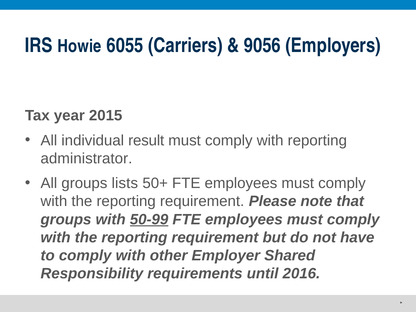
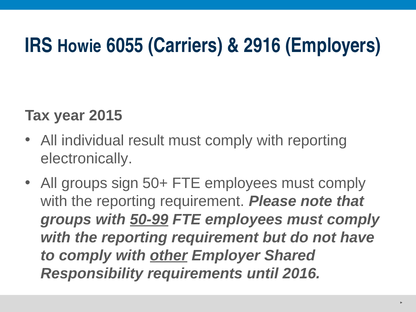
9056: 9056 -> 2916 (262, 45)
administrator: administrator -> electronically (86, 158)
lists: lists -> sign (125, 183)
other underline: none -> present (169, 255)
